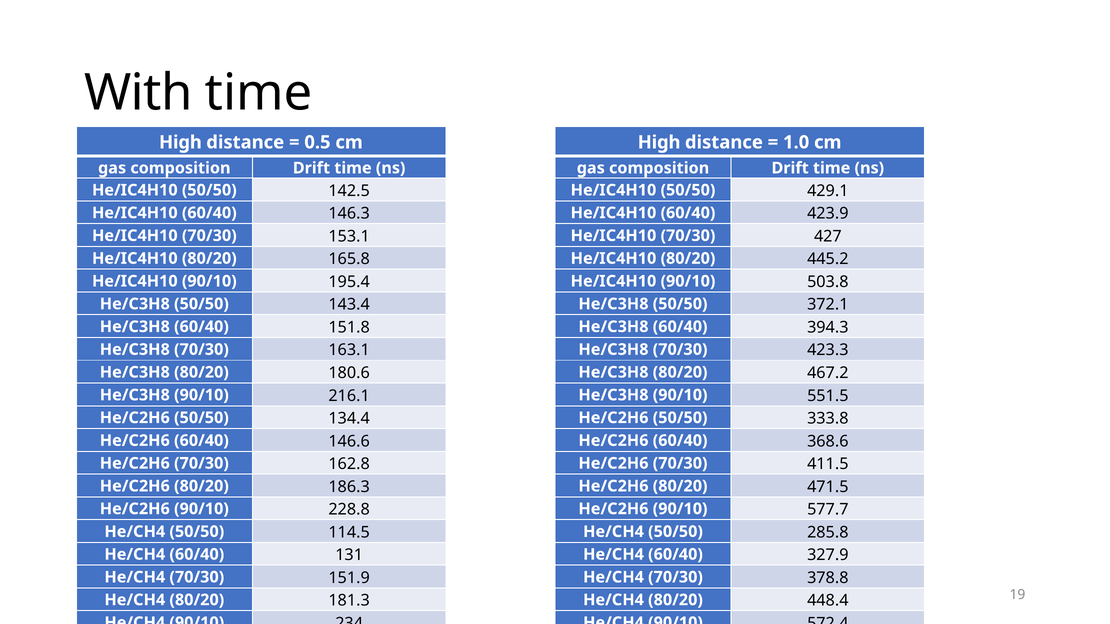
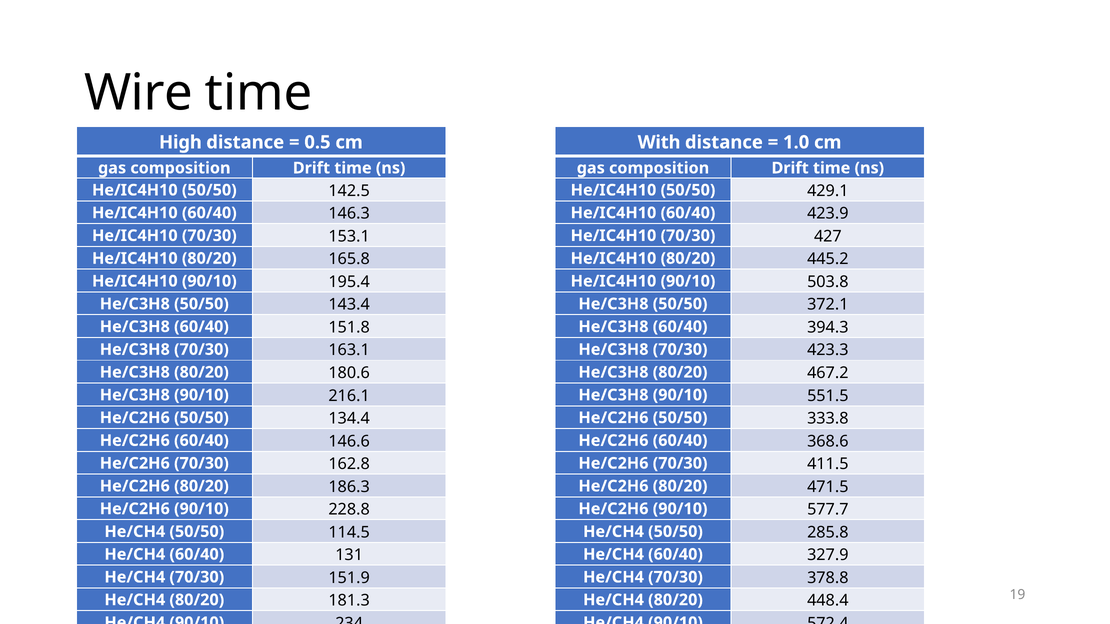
With: With -> Wire (138, 93)
High: High -> With (659, 142)
